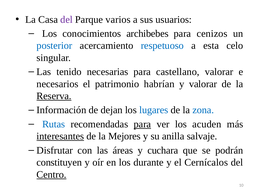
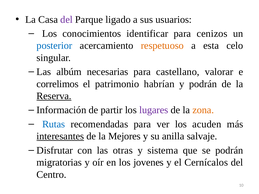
varios: varios -> ligado (118, 20)
archibebes: archibebes -> identificar (147, 34)
respetuoso colour: blue -> orange (162, 46)
tenido: tenido -> albúm (69, 72)
necesarios: necesarios -> correlimos (58, 84)
y valorar: valorar -> podrán (203, 84)
dejan: dejan -> partir (112, 110)
lugares colour: blue -> purple (154, 110)
zona colour: blue -> orange (203, 110)
para underline: present -> none (142, 124)
áreas: áreas -> otras (123, 151)
cuchara: cuchara -> sistema (163, 151)
constituyen: constituyen -> migratorias (59, 163)
durante: durante -> jovenes (149, 163)
Centro underline: present -> none (52, 175)
